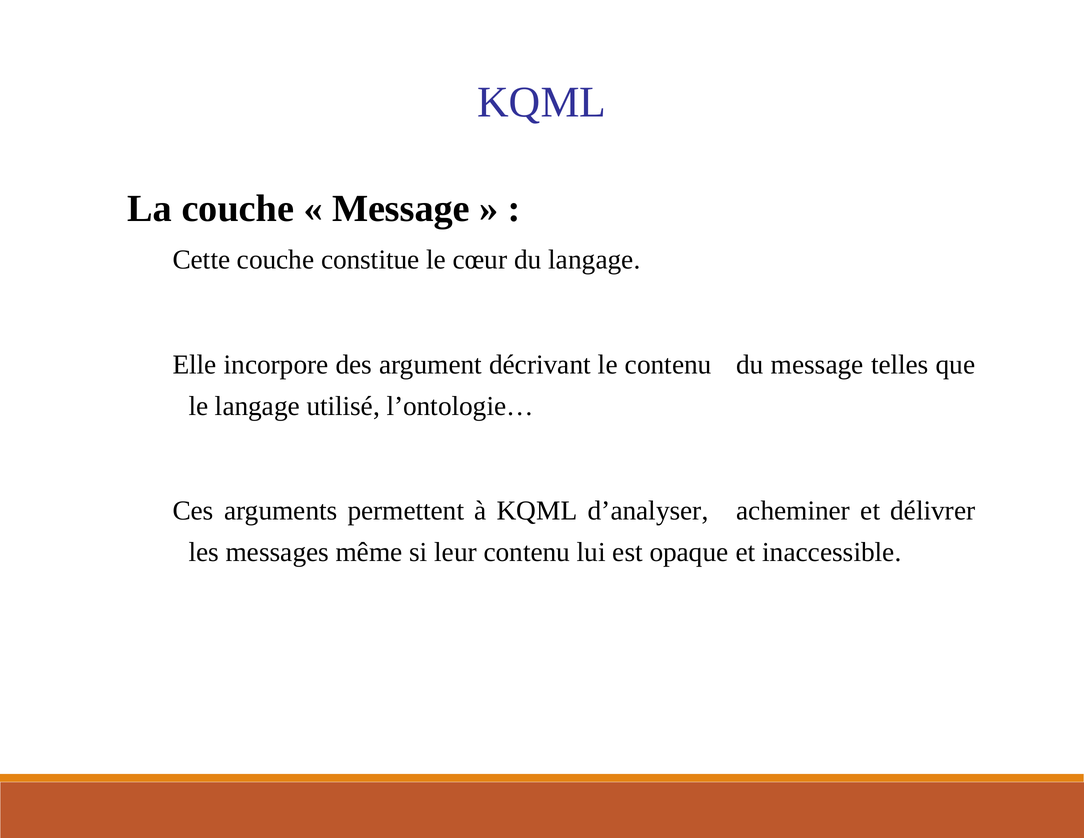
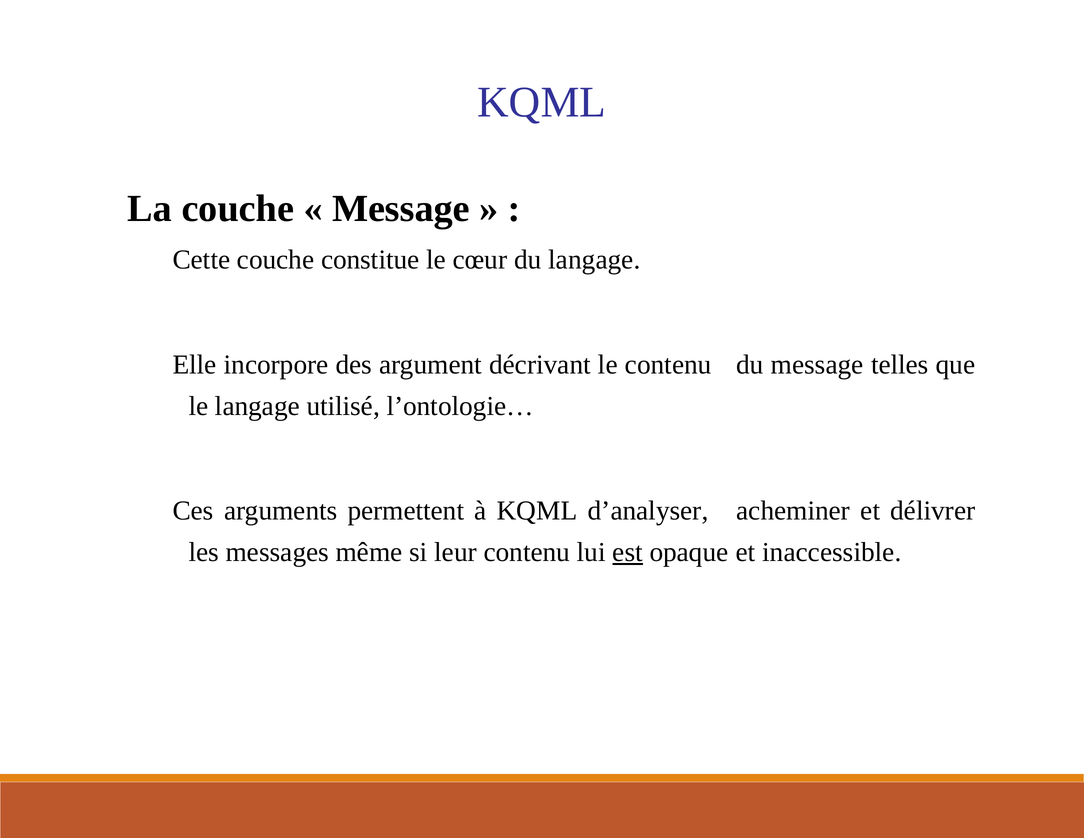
est underline: none -> present (628, 552)
